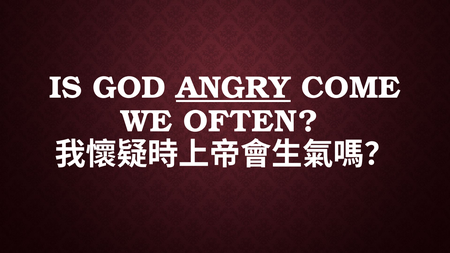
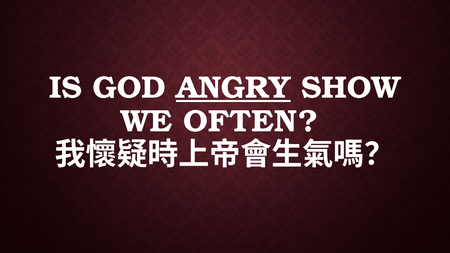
COME: COME -> SHOW (351, 88)
